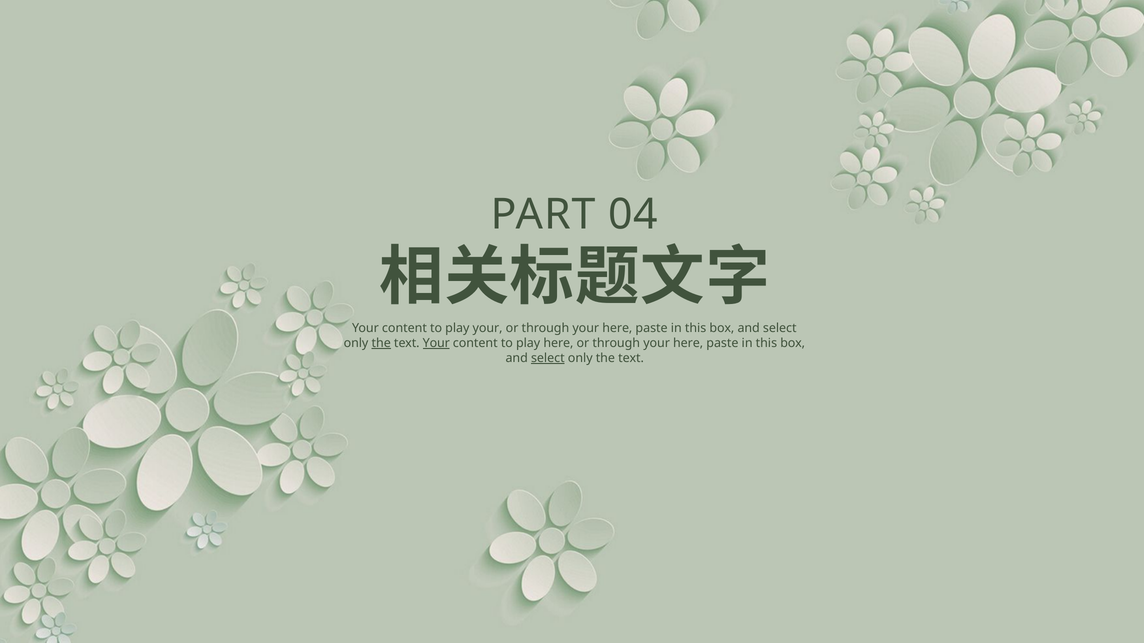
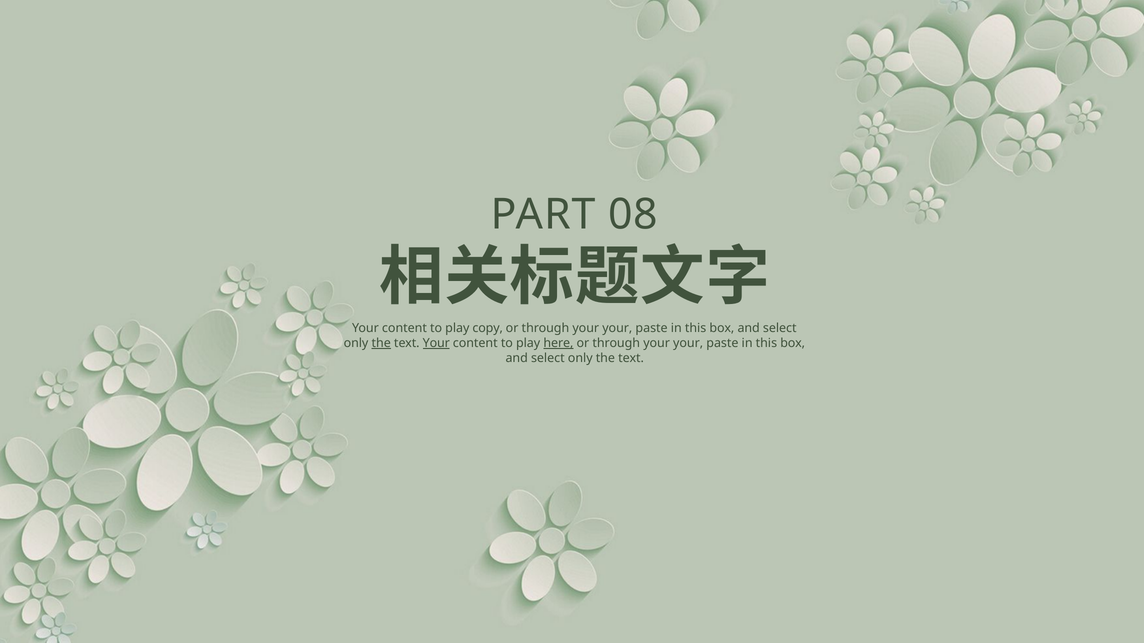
04: 04 -> 08 (633, 215)
play your: your -> copy (488, 328)
here: here -> your (617, 328)
here underline: none -> present (558, 343)
here: here -> your (688, 343)
select underline: present -> none (548, 358)
